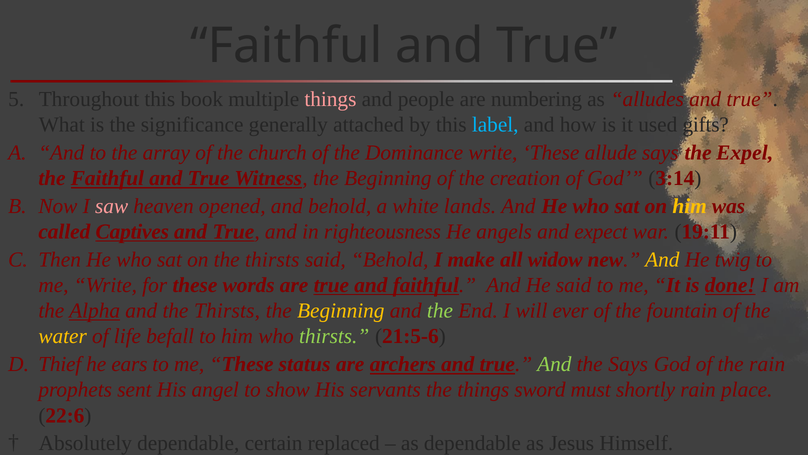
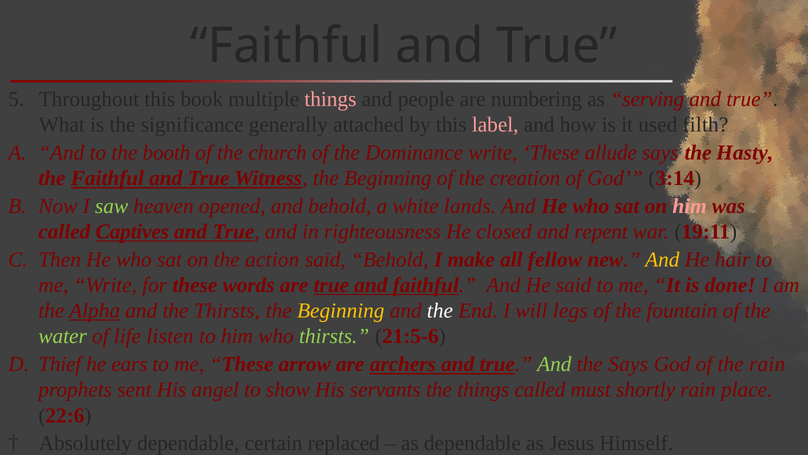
alludes: alludes -> serving (647, 99)
label colour: light blue -> pink (495, 125)
gifts: gifts -> filth (705, 125)
array: array -> booth (166, 153)
Expel: Expel -> Hasty (745, 153)
saw colour: pink -> light green (112, 206)
him colour: yellow -> pink (690, 206)
angels: angels -> closed (504, 232)
expect: expect -> repent (601, 232)
on the thirsts: thirsts -> action (272, 259)
widow: widow -> fellow (555, 259)
twig: twig -> hair (733, 259)
done underline: present -> none (730, 285)
the colour: light green -> white (440, 311)
ever: ever -> legs (570, 311)
water colour: yellow -> light green (63, 336)
befall: befall -> listen (170, 336)
status: status -> arrow (305, 364)
things sword: sword -> called (540, 389)
